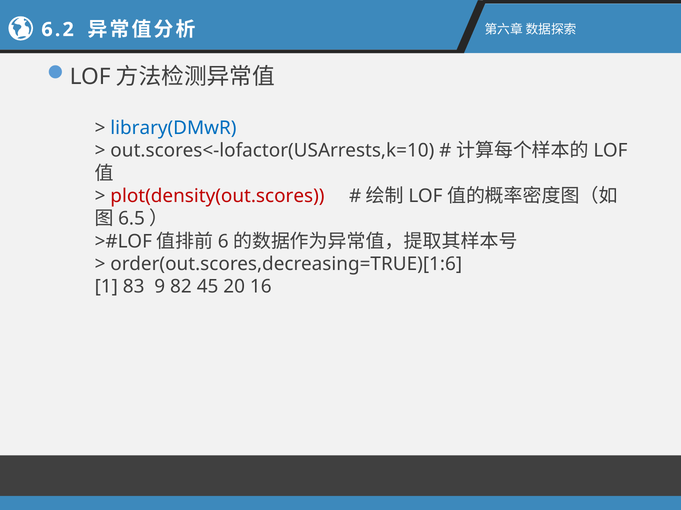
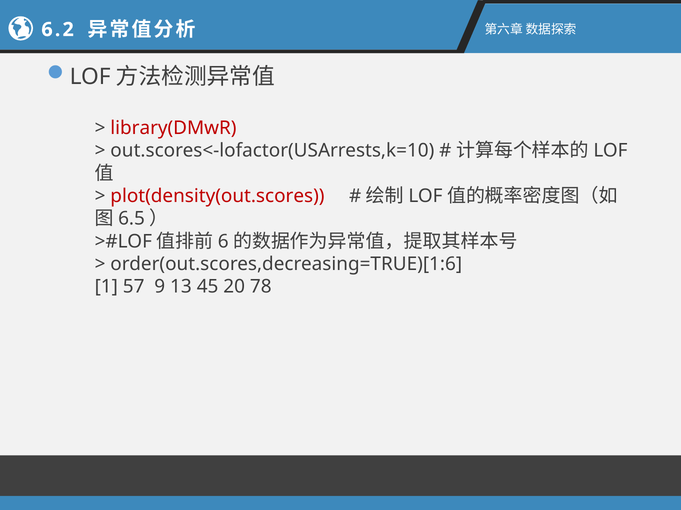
library(DMwR colour: blue -> red (173, 128)
83: 83 -> 57 (134, 287)
82: 82 -> 13 (181, 287)
16: 16 -> 78 (261, 287)
